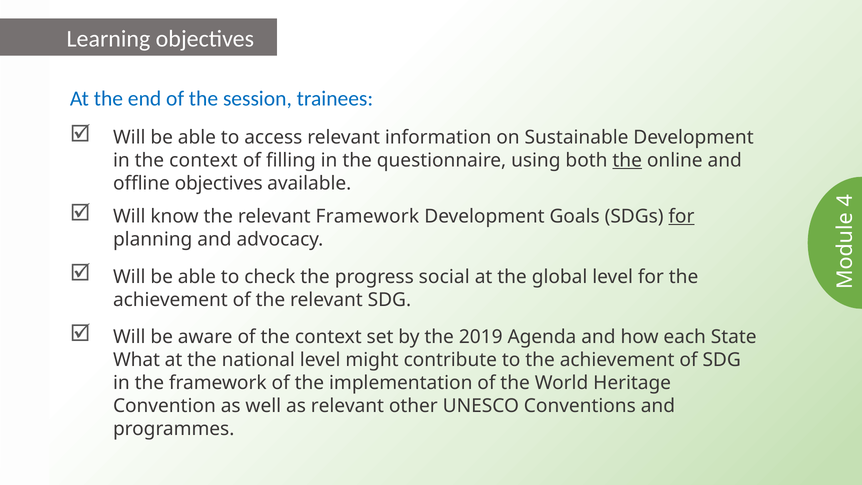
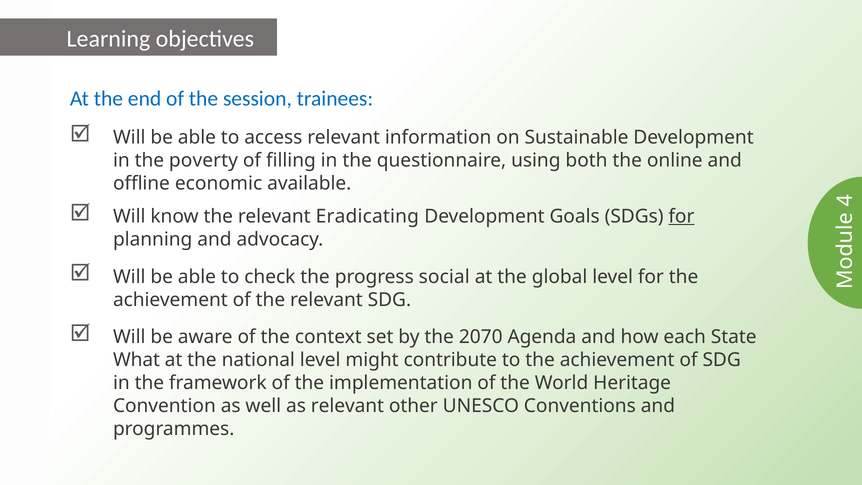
in the context: context -> poverty (203, 160)
the underline: present -> none (627, 160)
offline objectives: objectives -> economic (219, 183)
relevant Framework: Framework -> Eradicating (367, 216)
2019: 2019 -> 2070 (481, 337)
